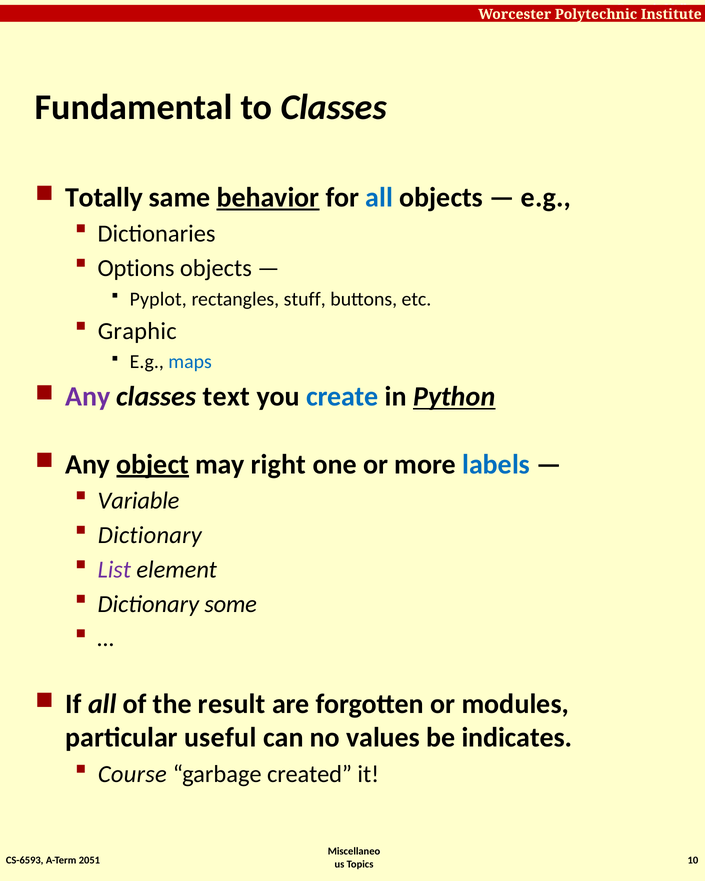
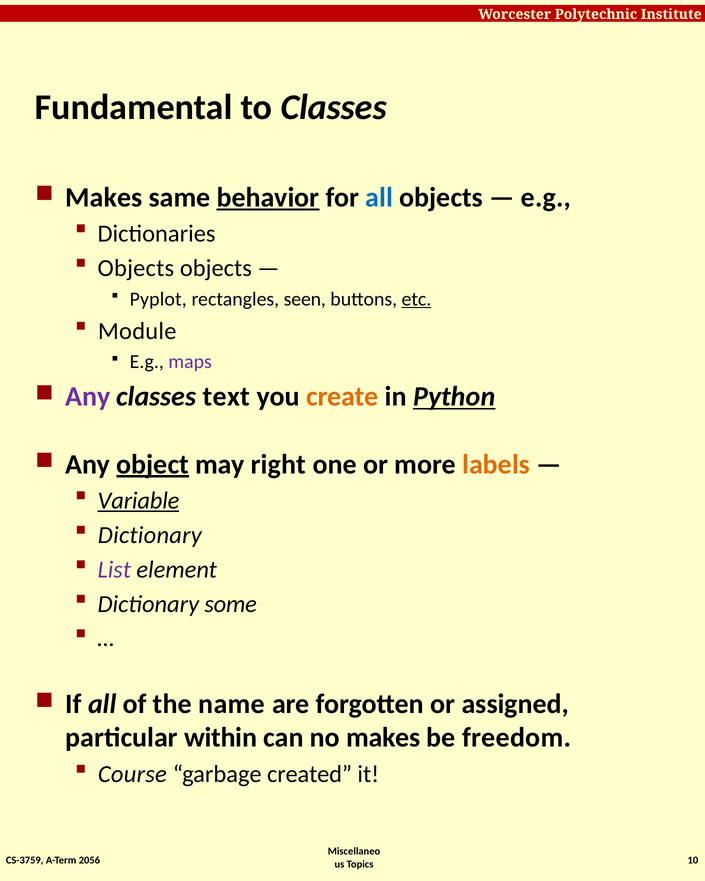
Totally: Totally -> Makes (104, 197)
Options: Options -> Objects (136, 268)
stuff: stuff -> seen (305, 299)
etc underline: none -> present (416, 299)
Graphic: Graphic -> Module (137, 331)
maps colour: blue -> purple (190, 362)
create colour: blue -> orange (342, 397)
labels colour: blue -> orange (496, 464)
Variable underline: none -> present (138, 501)
result: result -> name (232, 704)
modules: modules -> assigned (515, 704)
useful: useful -> within (221, 738)
no values: values -> makes (383, 738)
indicates: indicates -> freedom (517, 738)
CS-6593: CS-6593 -> CS-3759 (25, 861)
2051: 2051 -> 2056 (89, 861)
